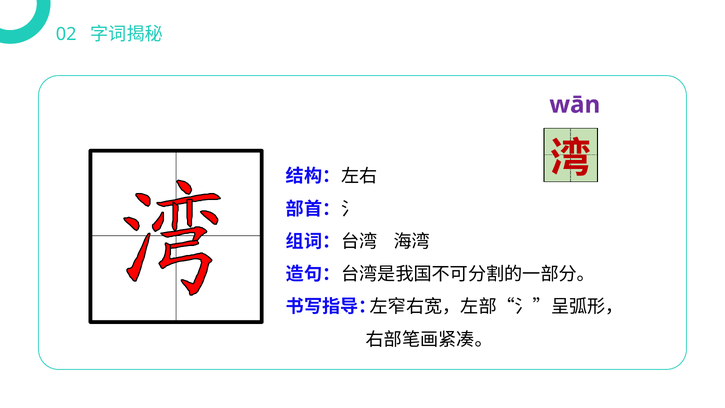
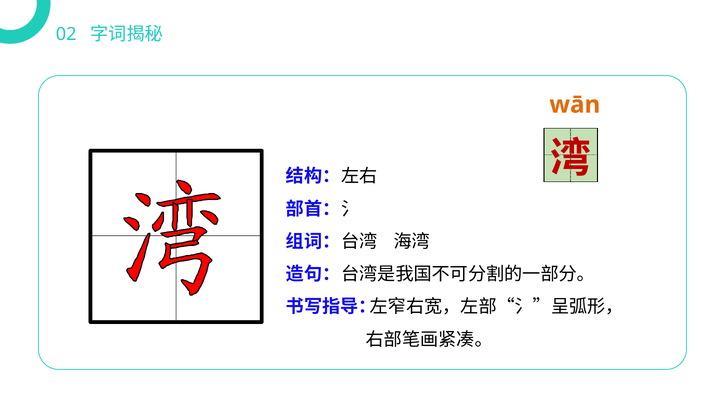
wān colour: purple -> orange (575, 105)
